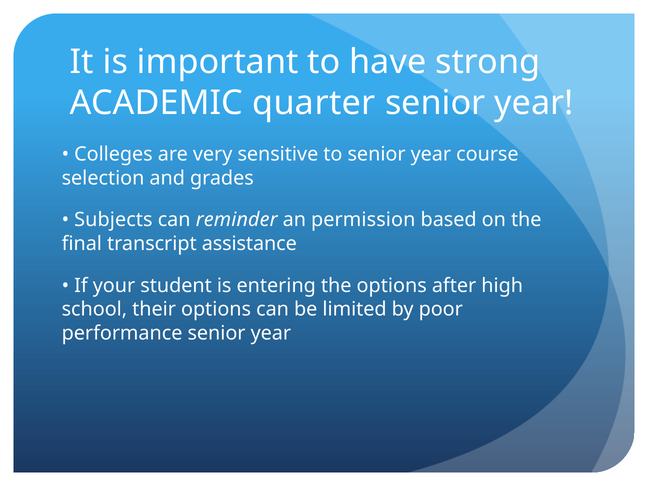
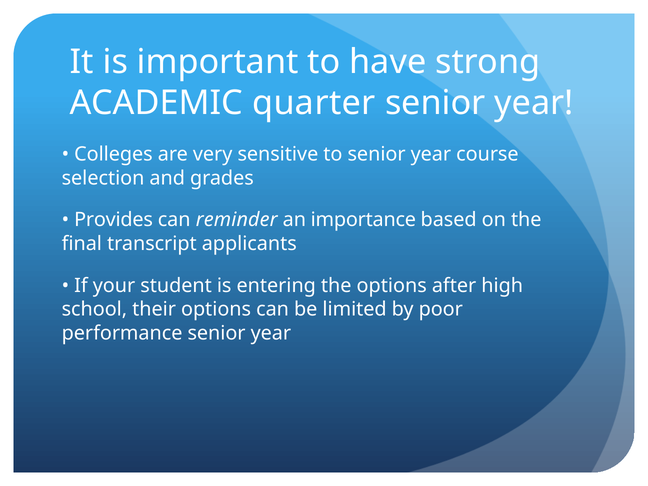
Subjects: Subjects -> Provides (114, 220)
permission: permission -> importance (363, 220)
assistance: assistance -> applicants (249, 244)
